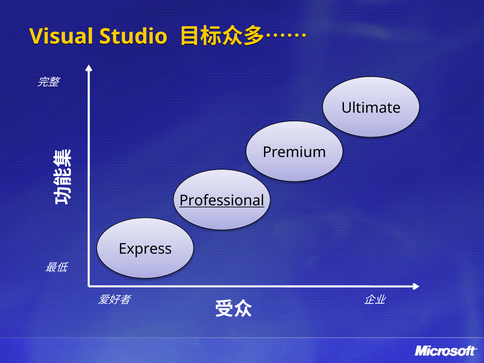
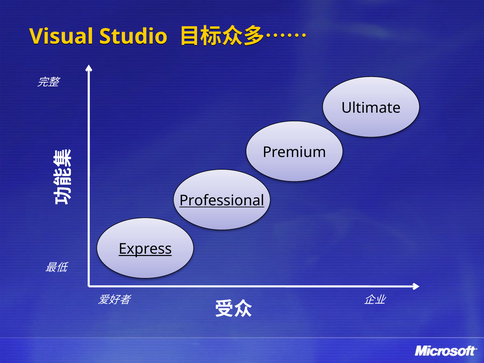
Express underline: none -> present (145, 249)
